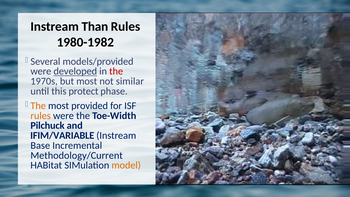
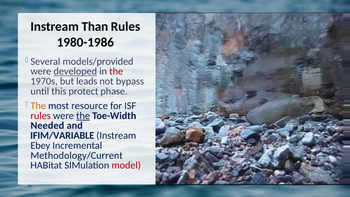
1980-1982: 1980-1982 -> 1980-1986 (85, 42)
but most: most -> leads (87, 81)
similar: similar -> bypass (130, 81)
provided: provided -> resource (90, 106)
rules colour: orange -> red (41, 116)
the underline: none -> present (83, 116)
Pilchuck: Pilchuck -> Needed (47, 126)
Base: Base -> Ebey (40, 145)
model colour: orange -> red (126, 165)
